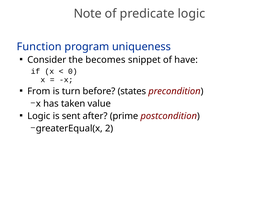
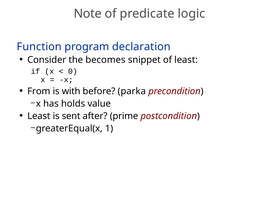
uniqueness: uniqueness -> declaration (141, 47)
of have: have -> least (186, 60)
turn: turn -> with (71, 91)
states: states -> parka (132, 91)
taken: taken -> holds (73, 104)
Logic: Logic -> Least (39, 116)
2: 2 -> 1 (109, 128)
